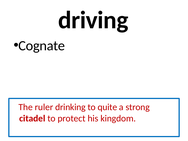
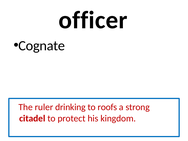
driving: driving -> officer (93, 20)
quite: quite -> roofs (107, 107)
